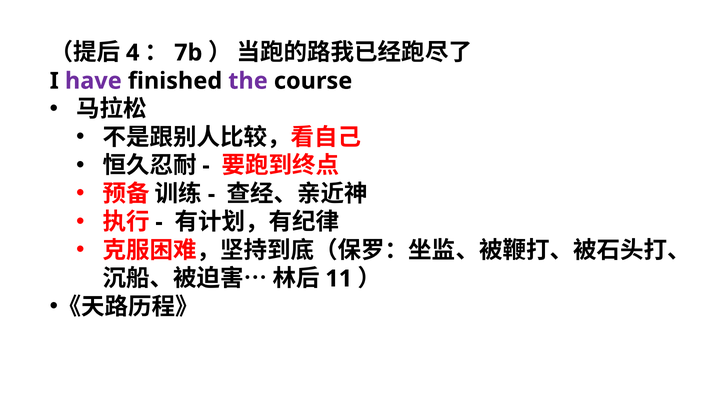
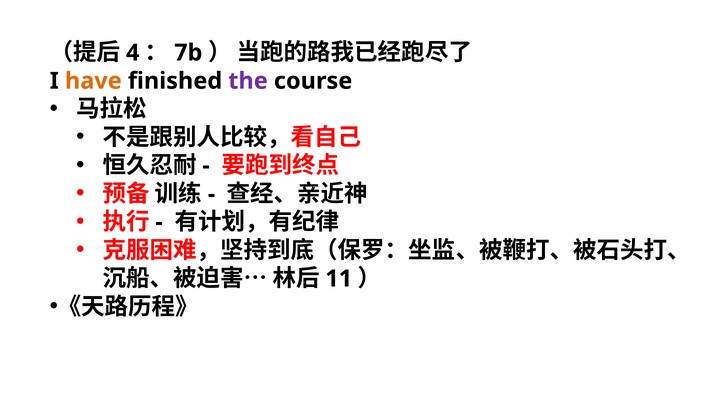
have colour: purple -> orange (93, 81)
